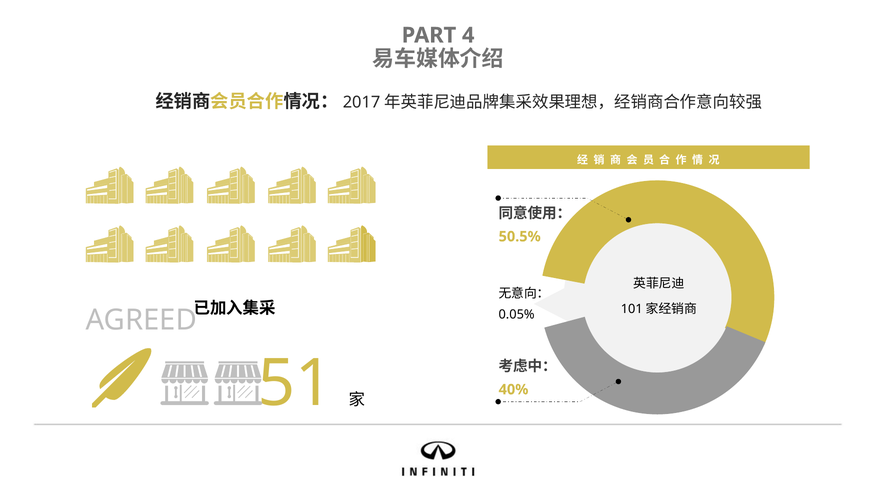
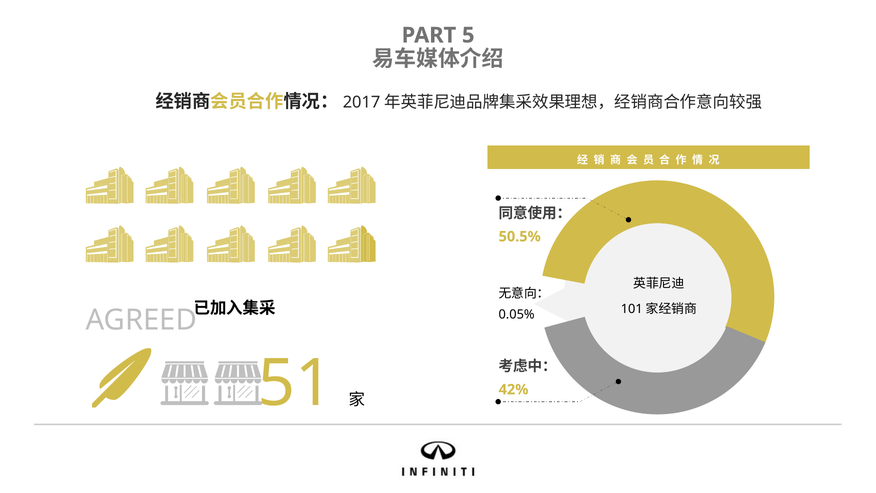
4: 4 -> 5 (468, 35)
40%: 40% -> 42% (513, 389)
